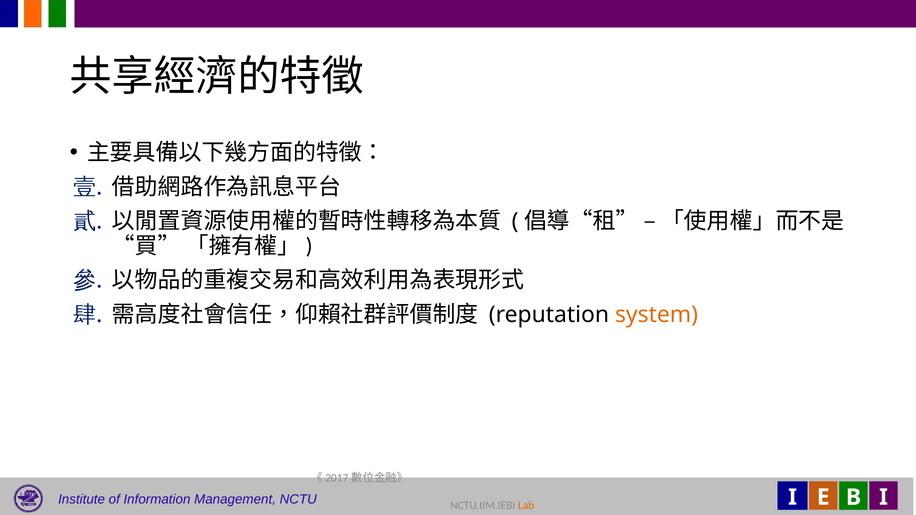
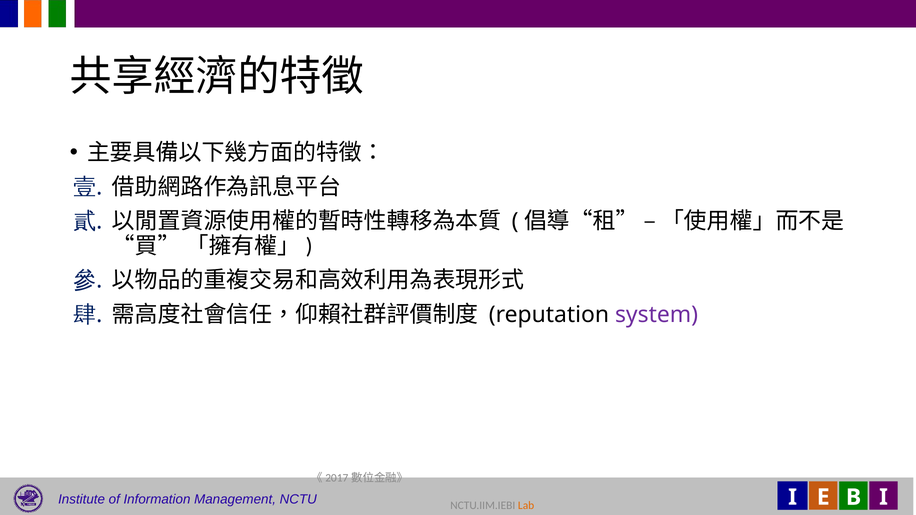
system colour: orange -> purple (657, 315)
